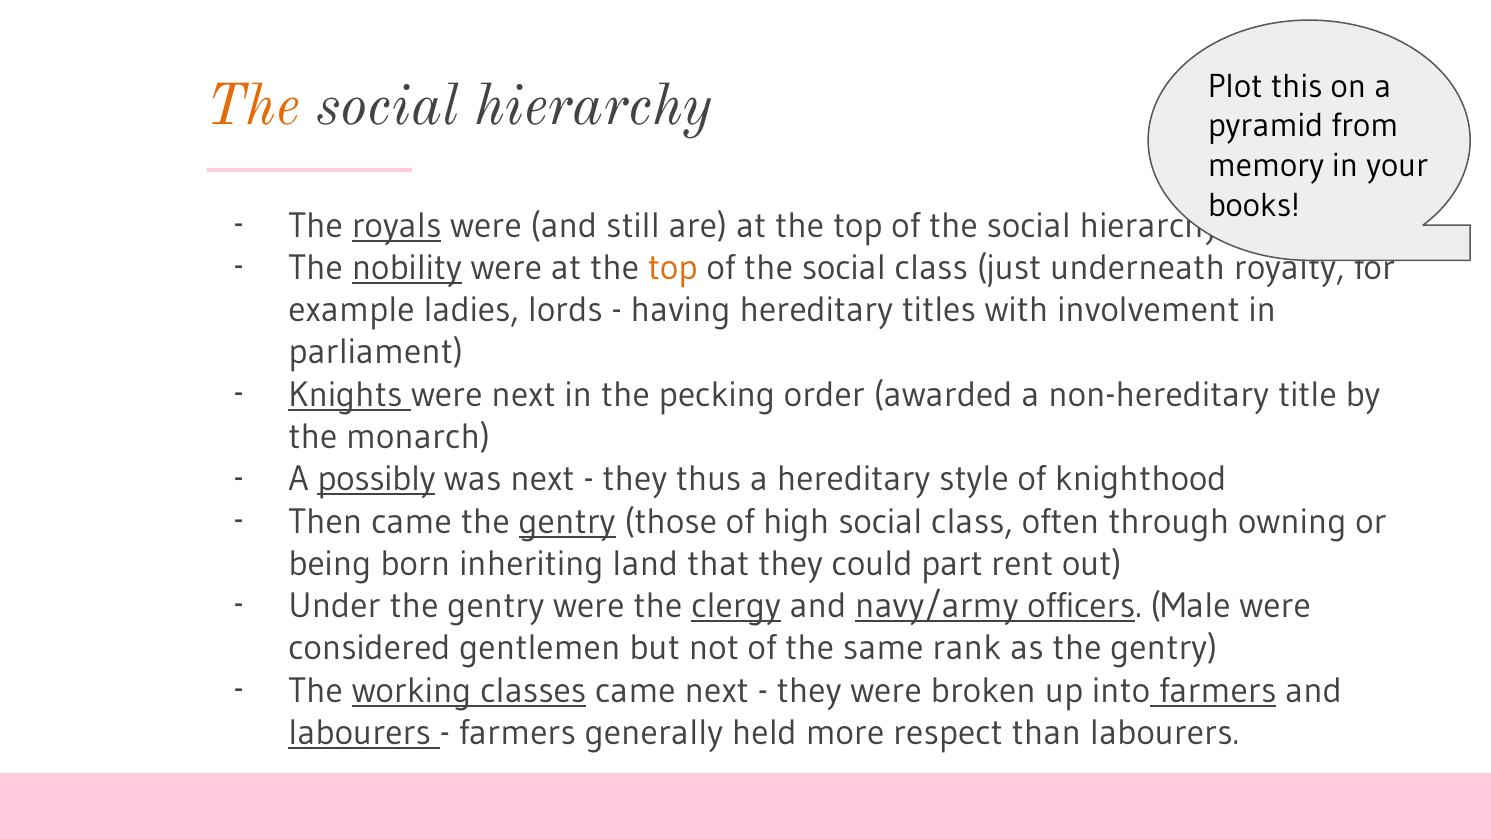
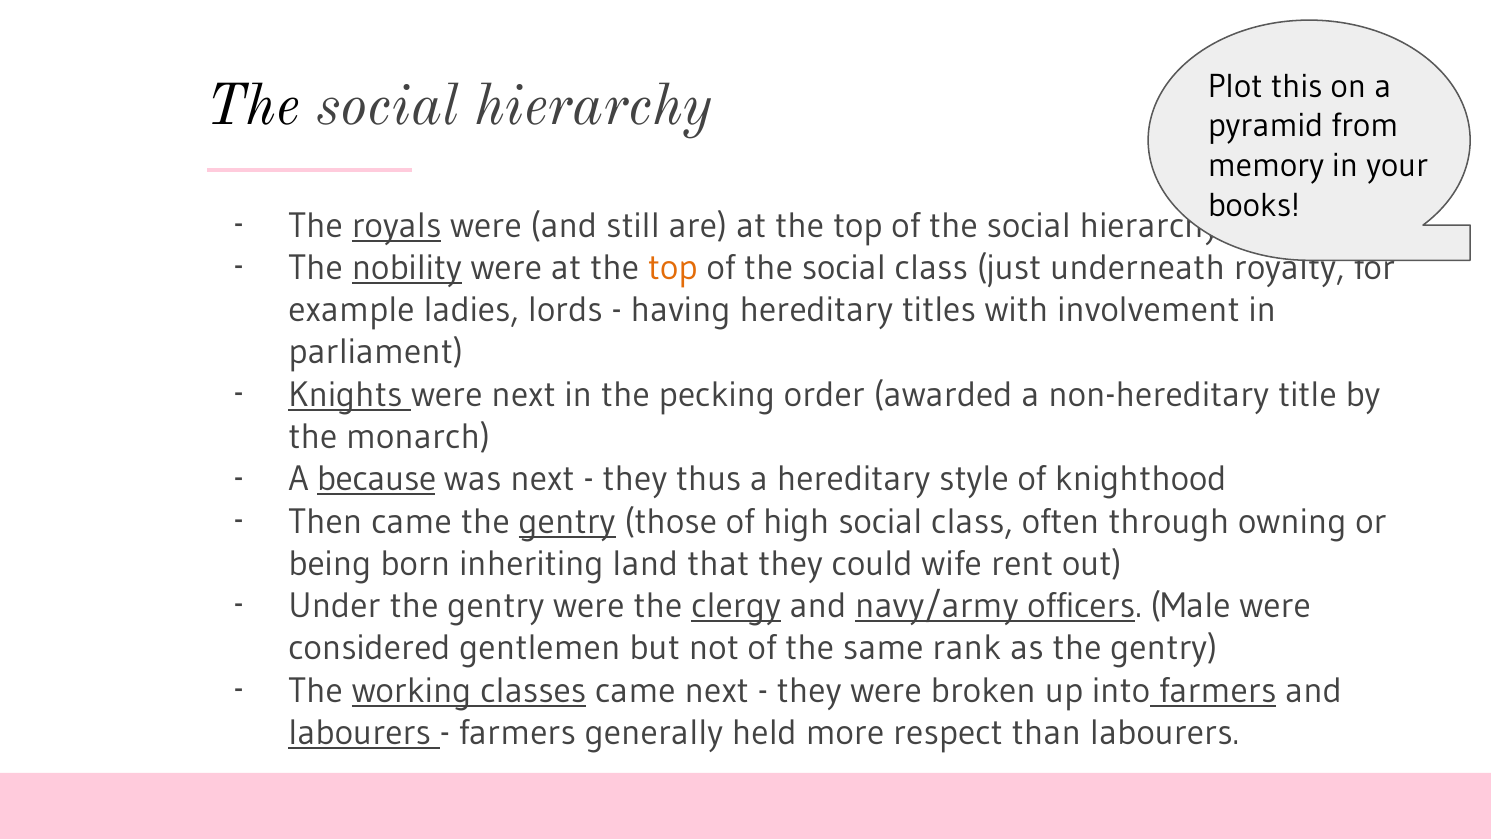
The colour: orange -> black (254, 105)
possibly: possibly -> because (377, 479)
part: part -> wife (952, 564)
